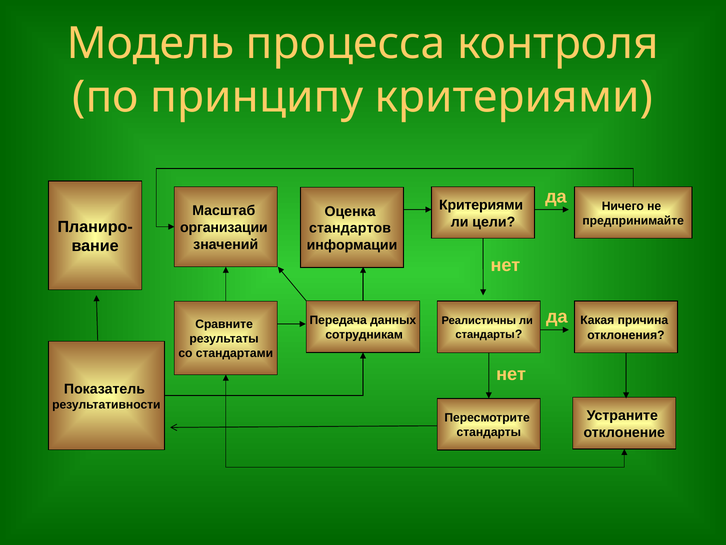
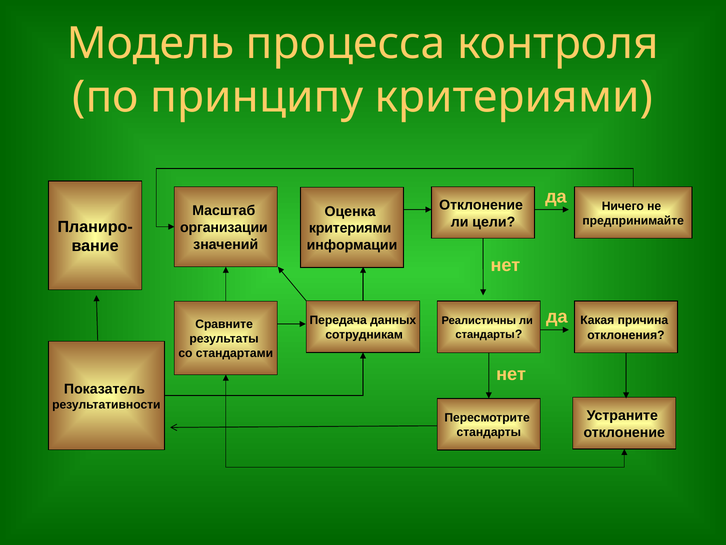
Критериями: Критериями -> Отклонение (481, 205)
стандартов: стандартов -> критериями (350, 228)
